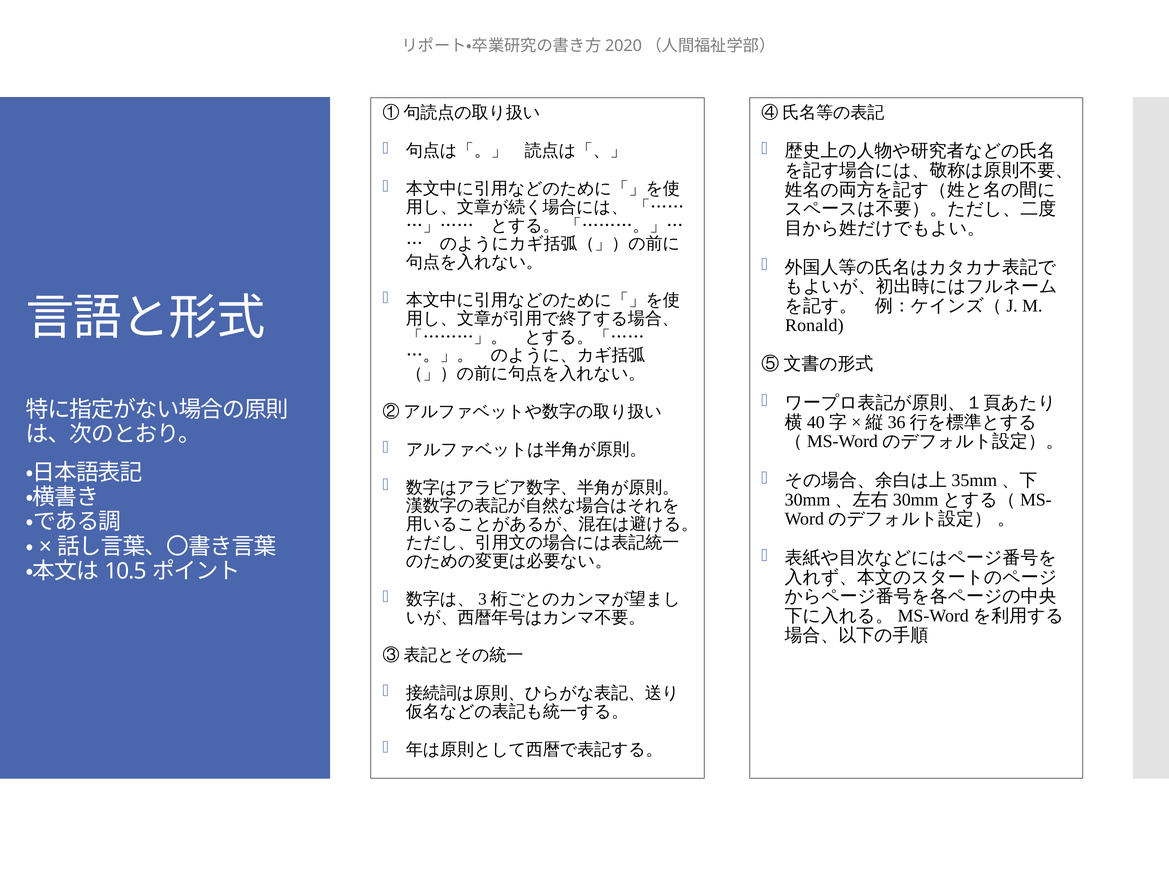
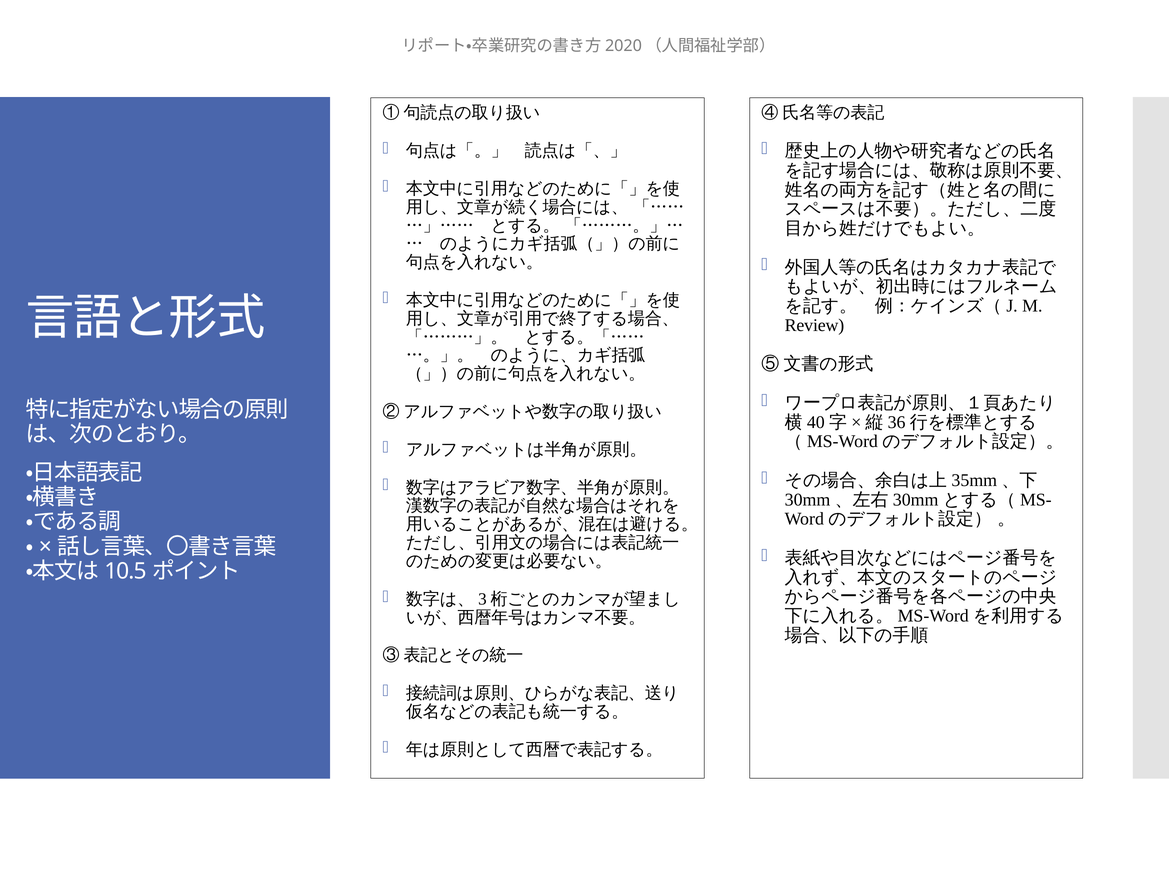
Ronald: Ronald -> Review (814, 325)
